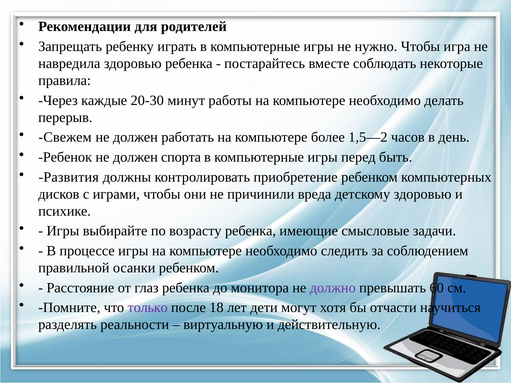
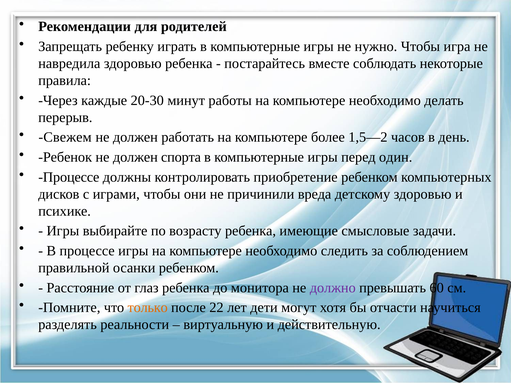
быть: быть -> один (396, 157)
Развития: Развития -> Процессе (69, 177)
только colour: purple -> orange (148, 308)
18: 18 -> 22 (217, 308)
